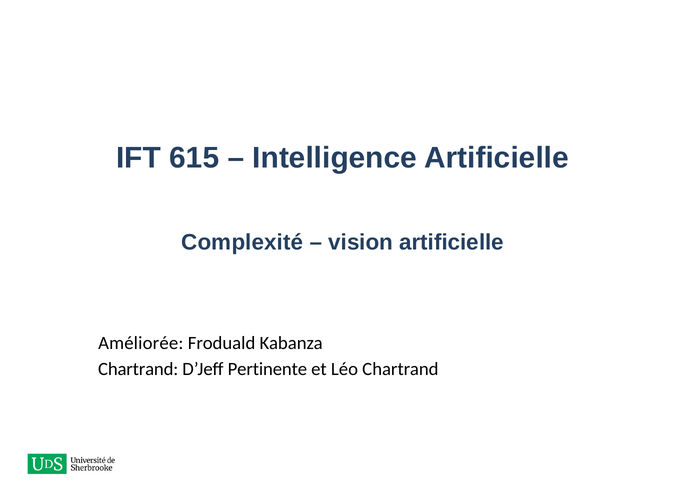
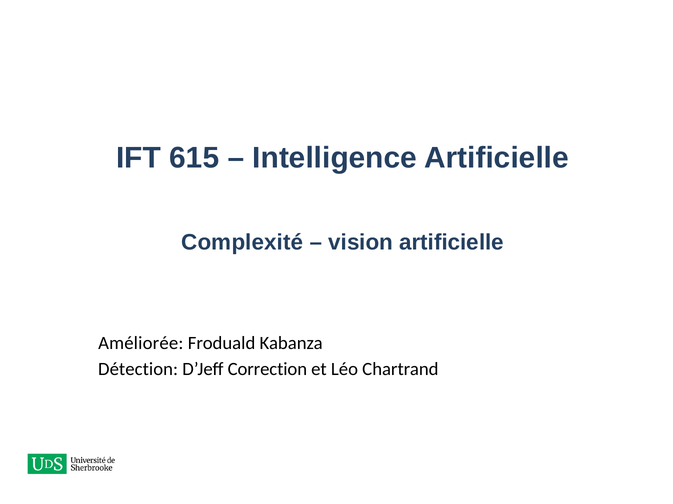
Chartrand: Chartrand -> Détection (138, 370)
Pertinente: Pertinente -> Correction (267, 370)
